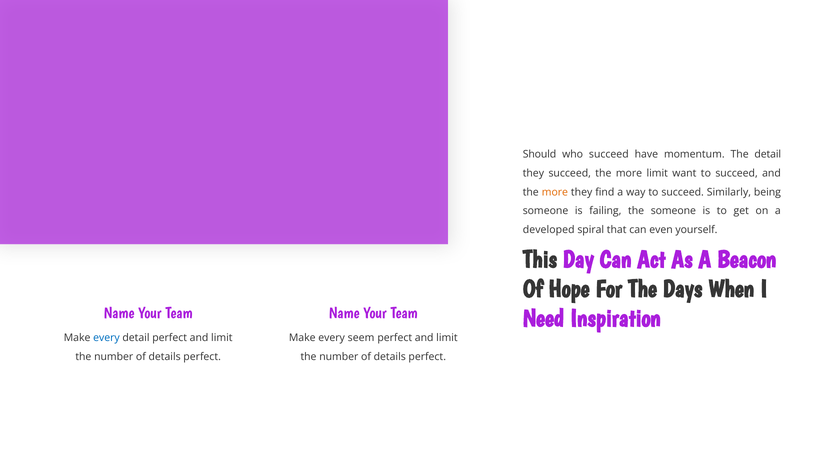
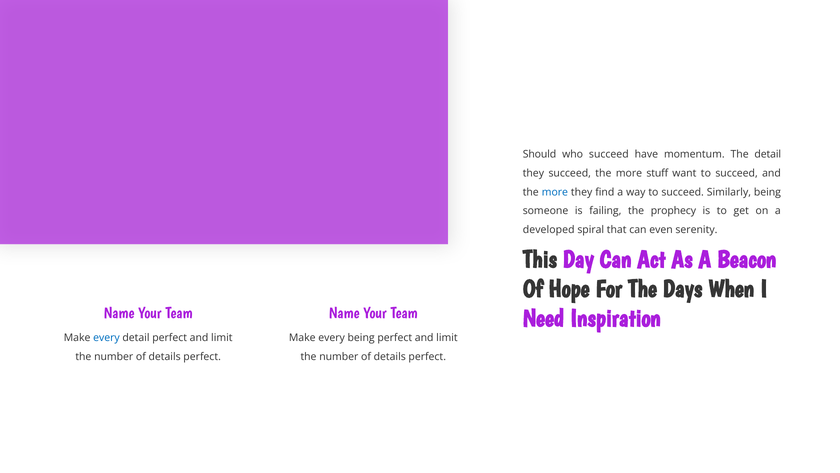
more limit: limit -> stuff (657, 173)
more colour: orange -> blue (555, 192)
the someone: someone -> prophecy (673, 211)
yourself: yourself -> serenity (696, 230)
every seem: seem -> being (361, 337)
